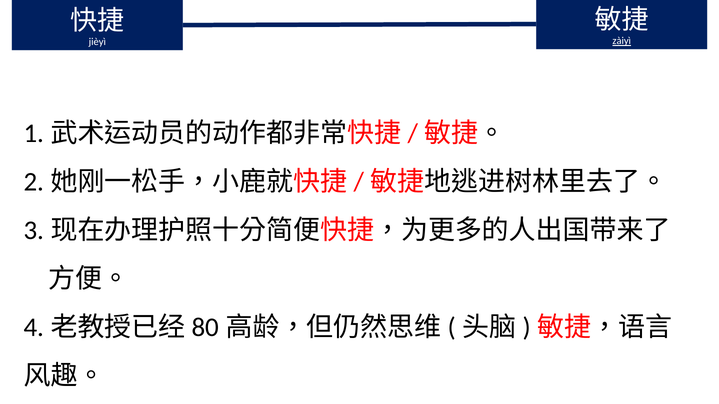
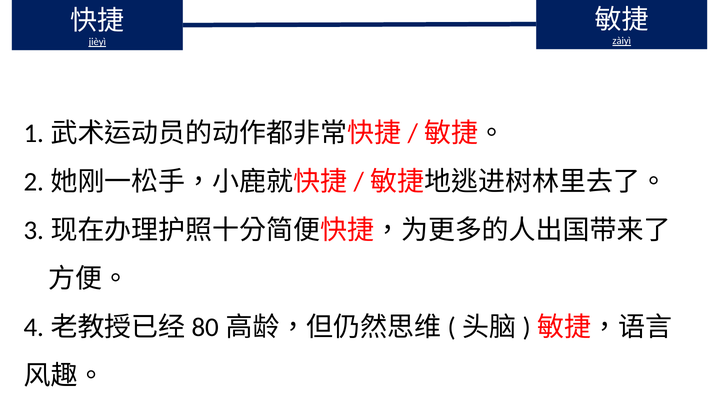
jièyì underline: none -> present (97, 42)
